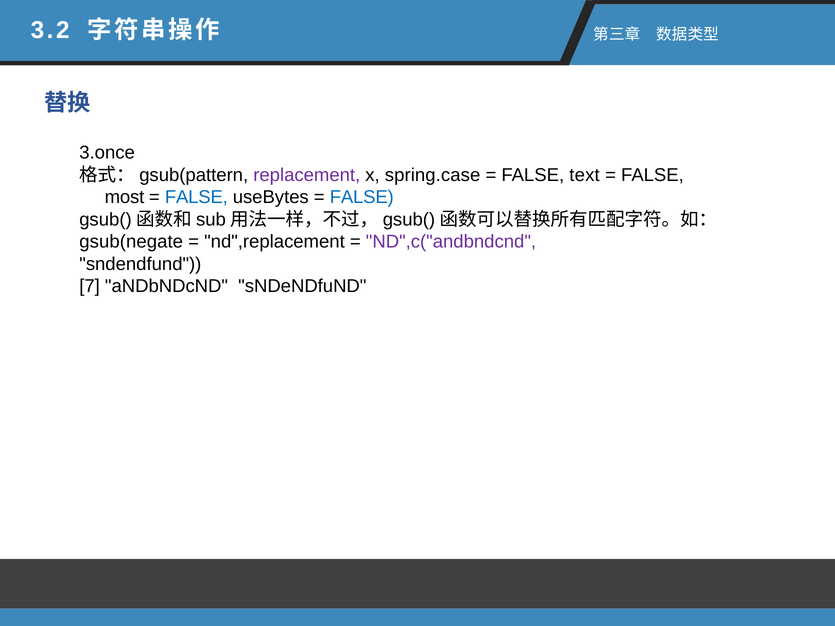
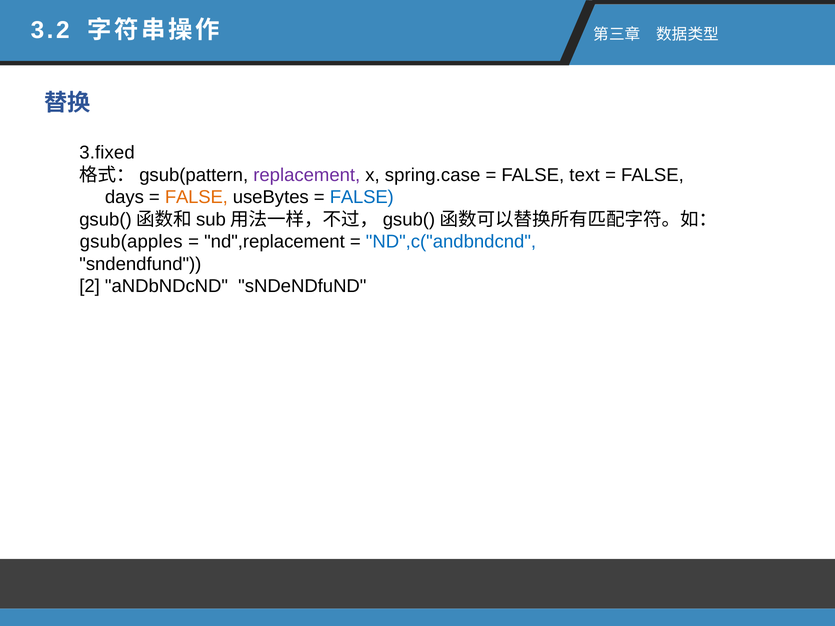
3.once: 3.once -> 3.fixed (107, 153)
most: most -> days (124, 197)
FALSE colour: blue -> orange (196, 197)
gsub(negate: gsub(negate -> gsub(apples (131, 242)
ND",c("andbndcnd colour: purple -> blue (451, 242)
7: 7 -> 2 (90, 286)
